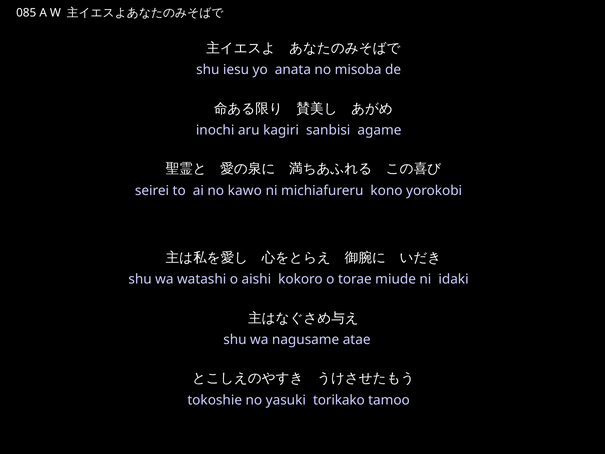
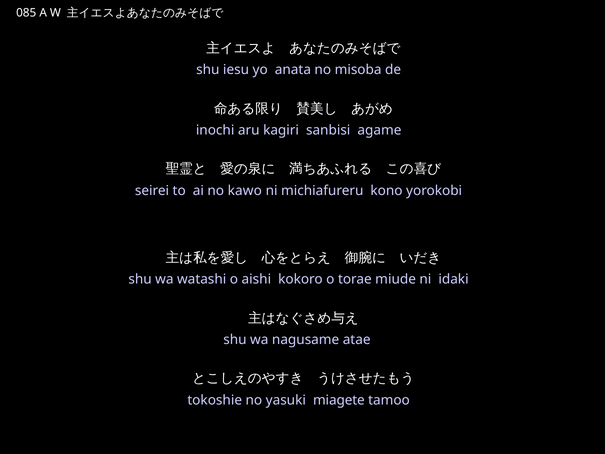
torikako: torikako -> miagete (339, 400)
